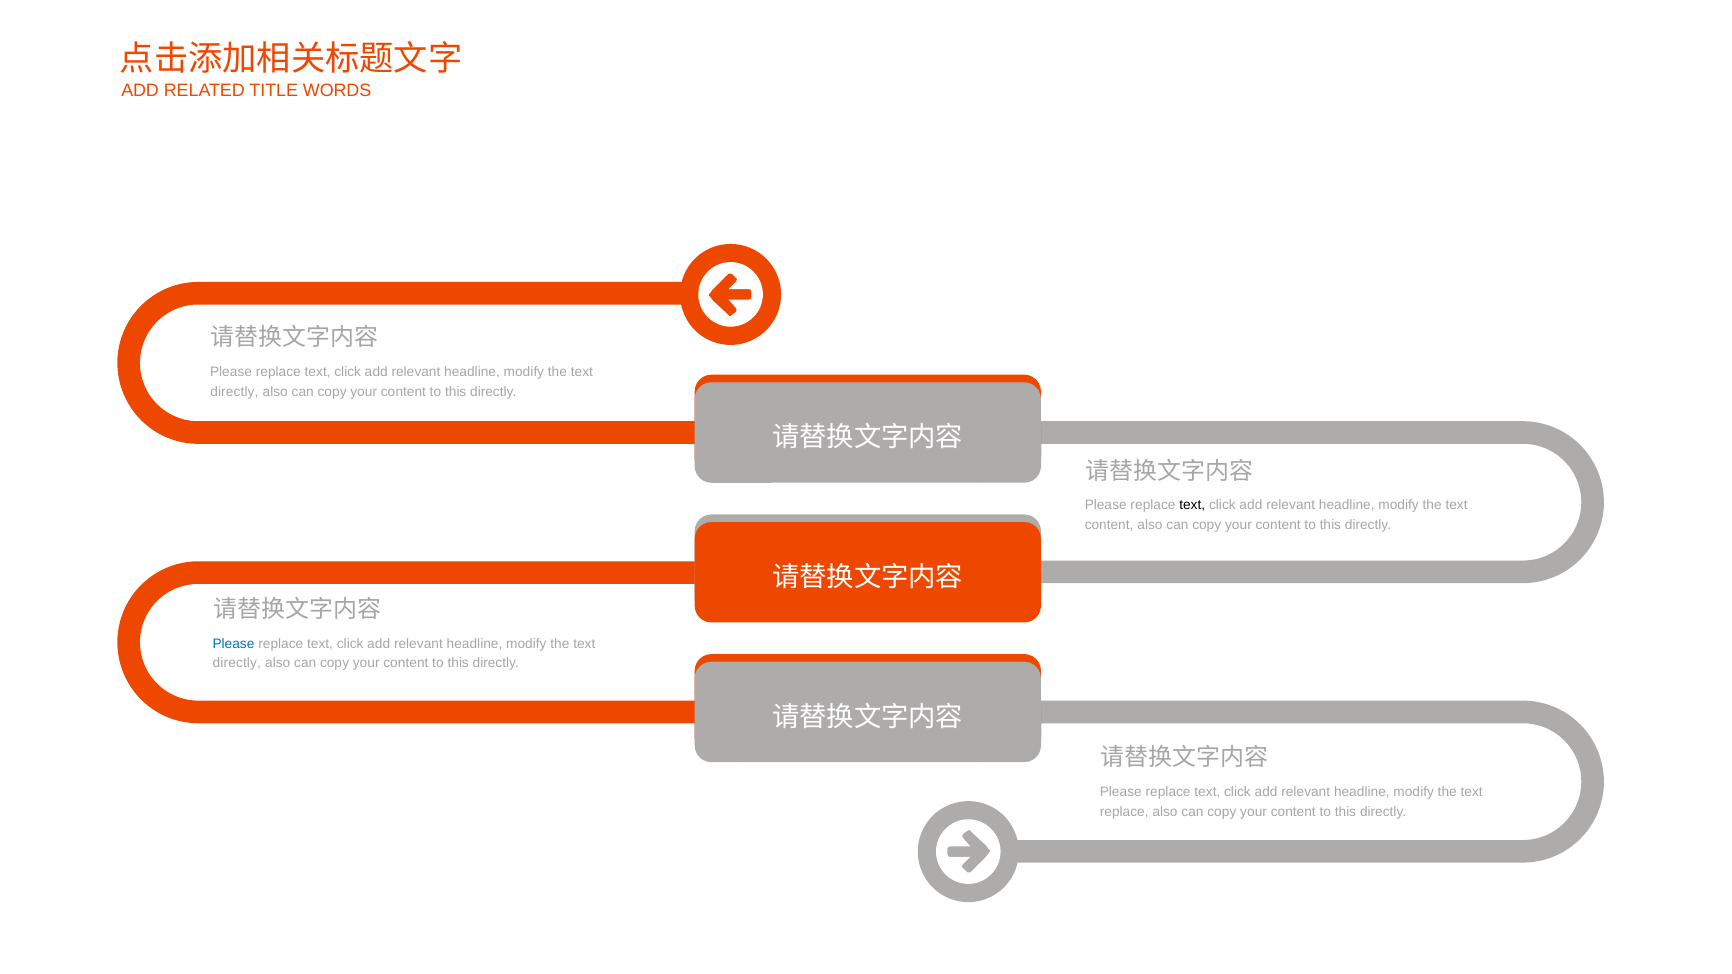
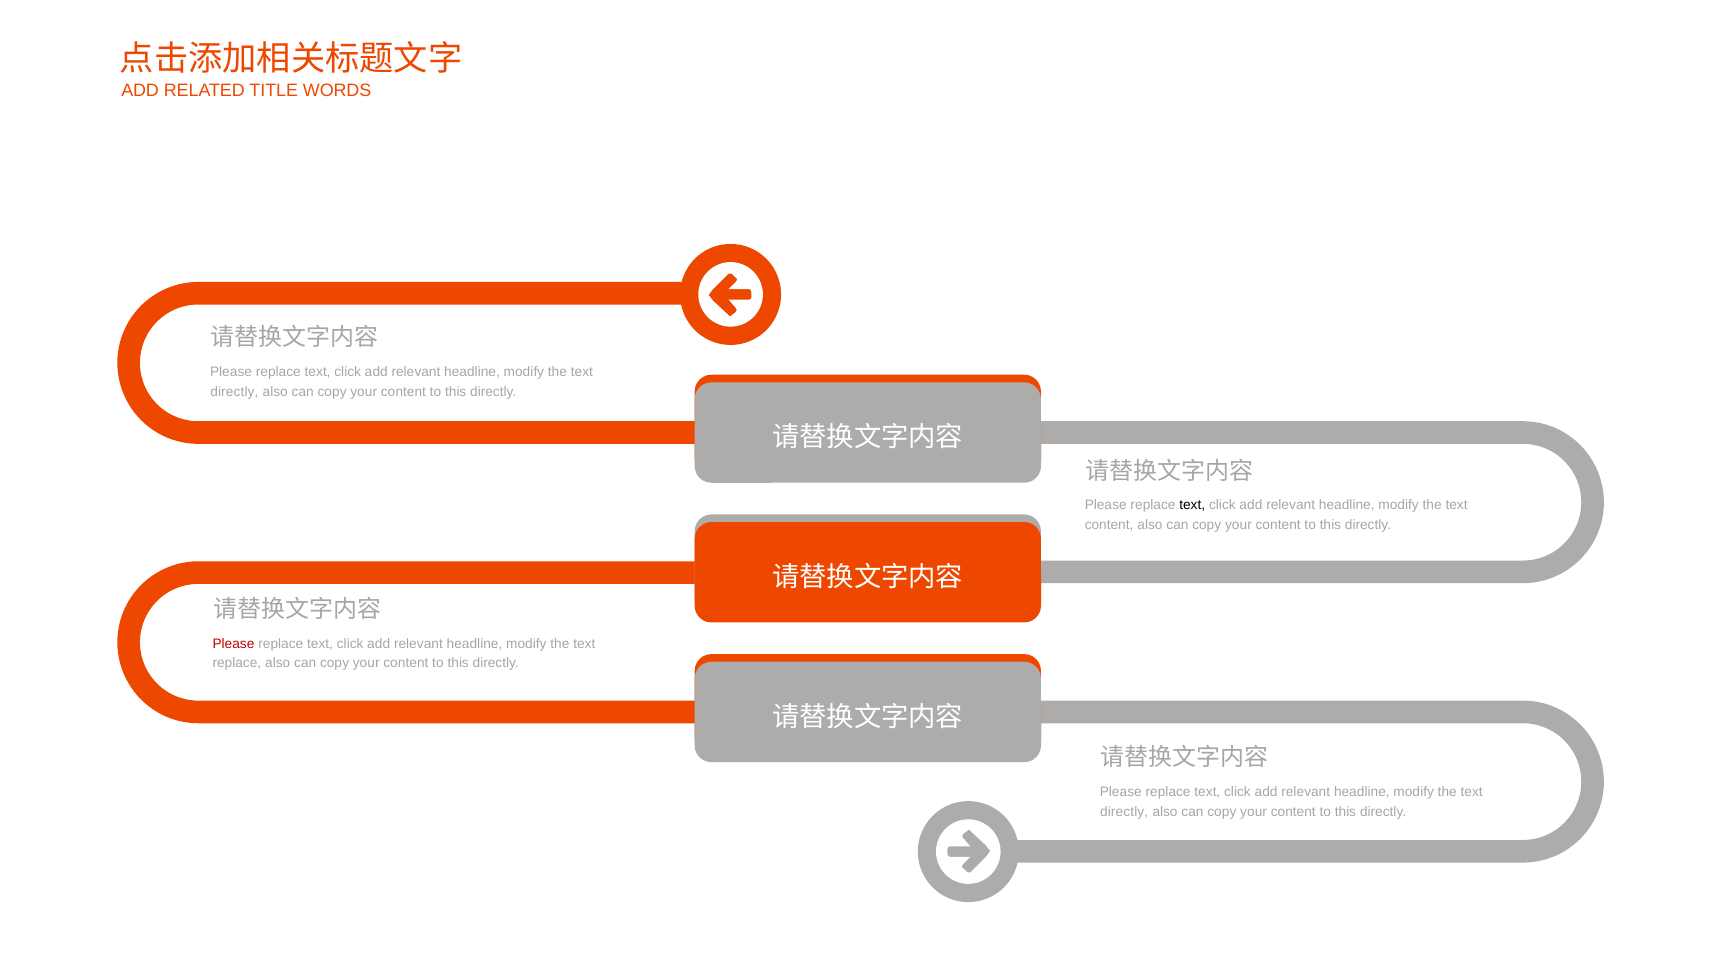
Please colour: blue -> red (233, 644)
directly: directly -> replace (237, 663)
replace: replace -> directly (1124, 812)
